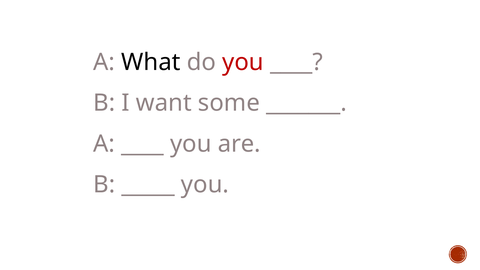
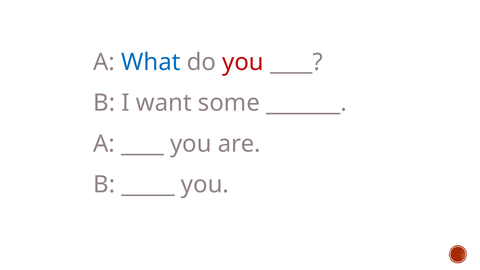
What colour: black -> blue (151, 62)
